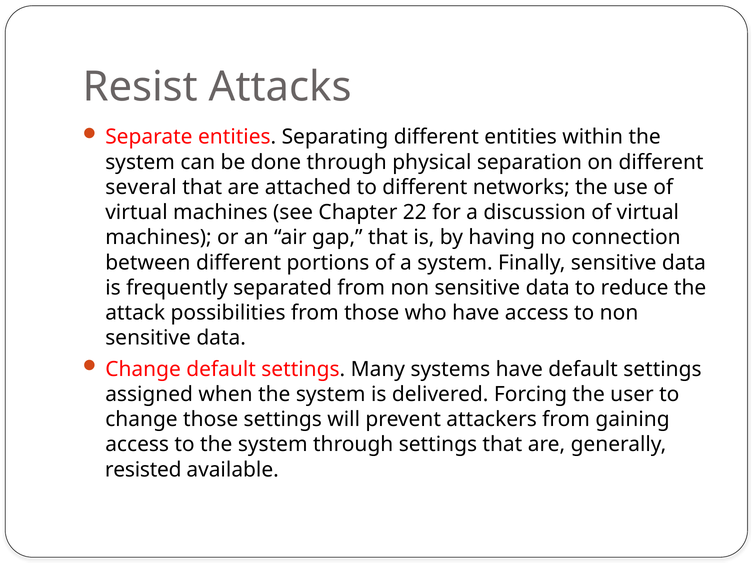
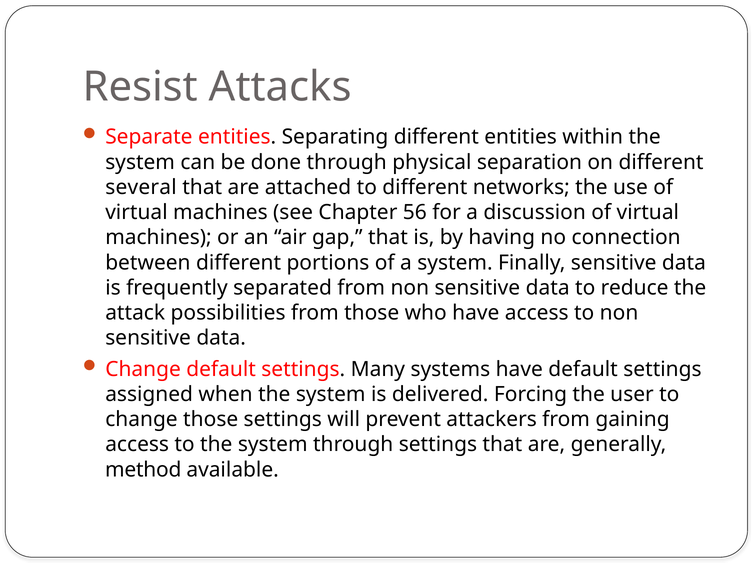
22: 22 -> 56 (415, 212)
resisted: resisted -> method (143, 469)
